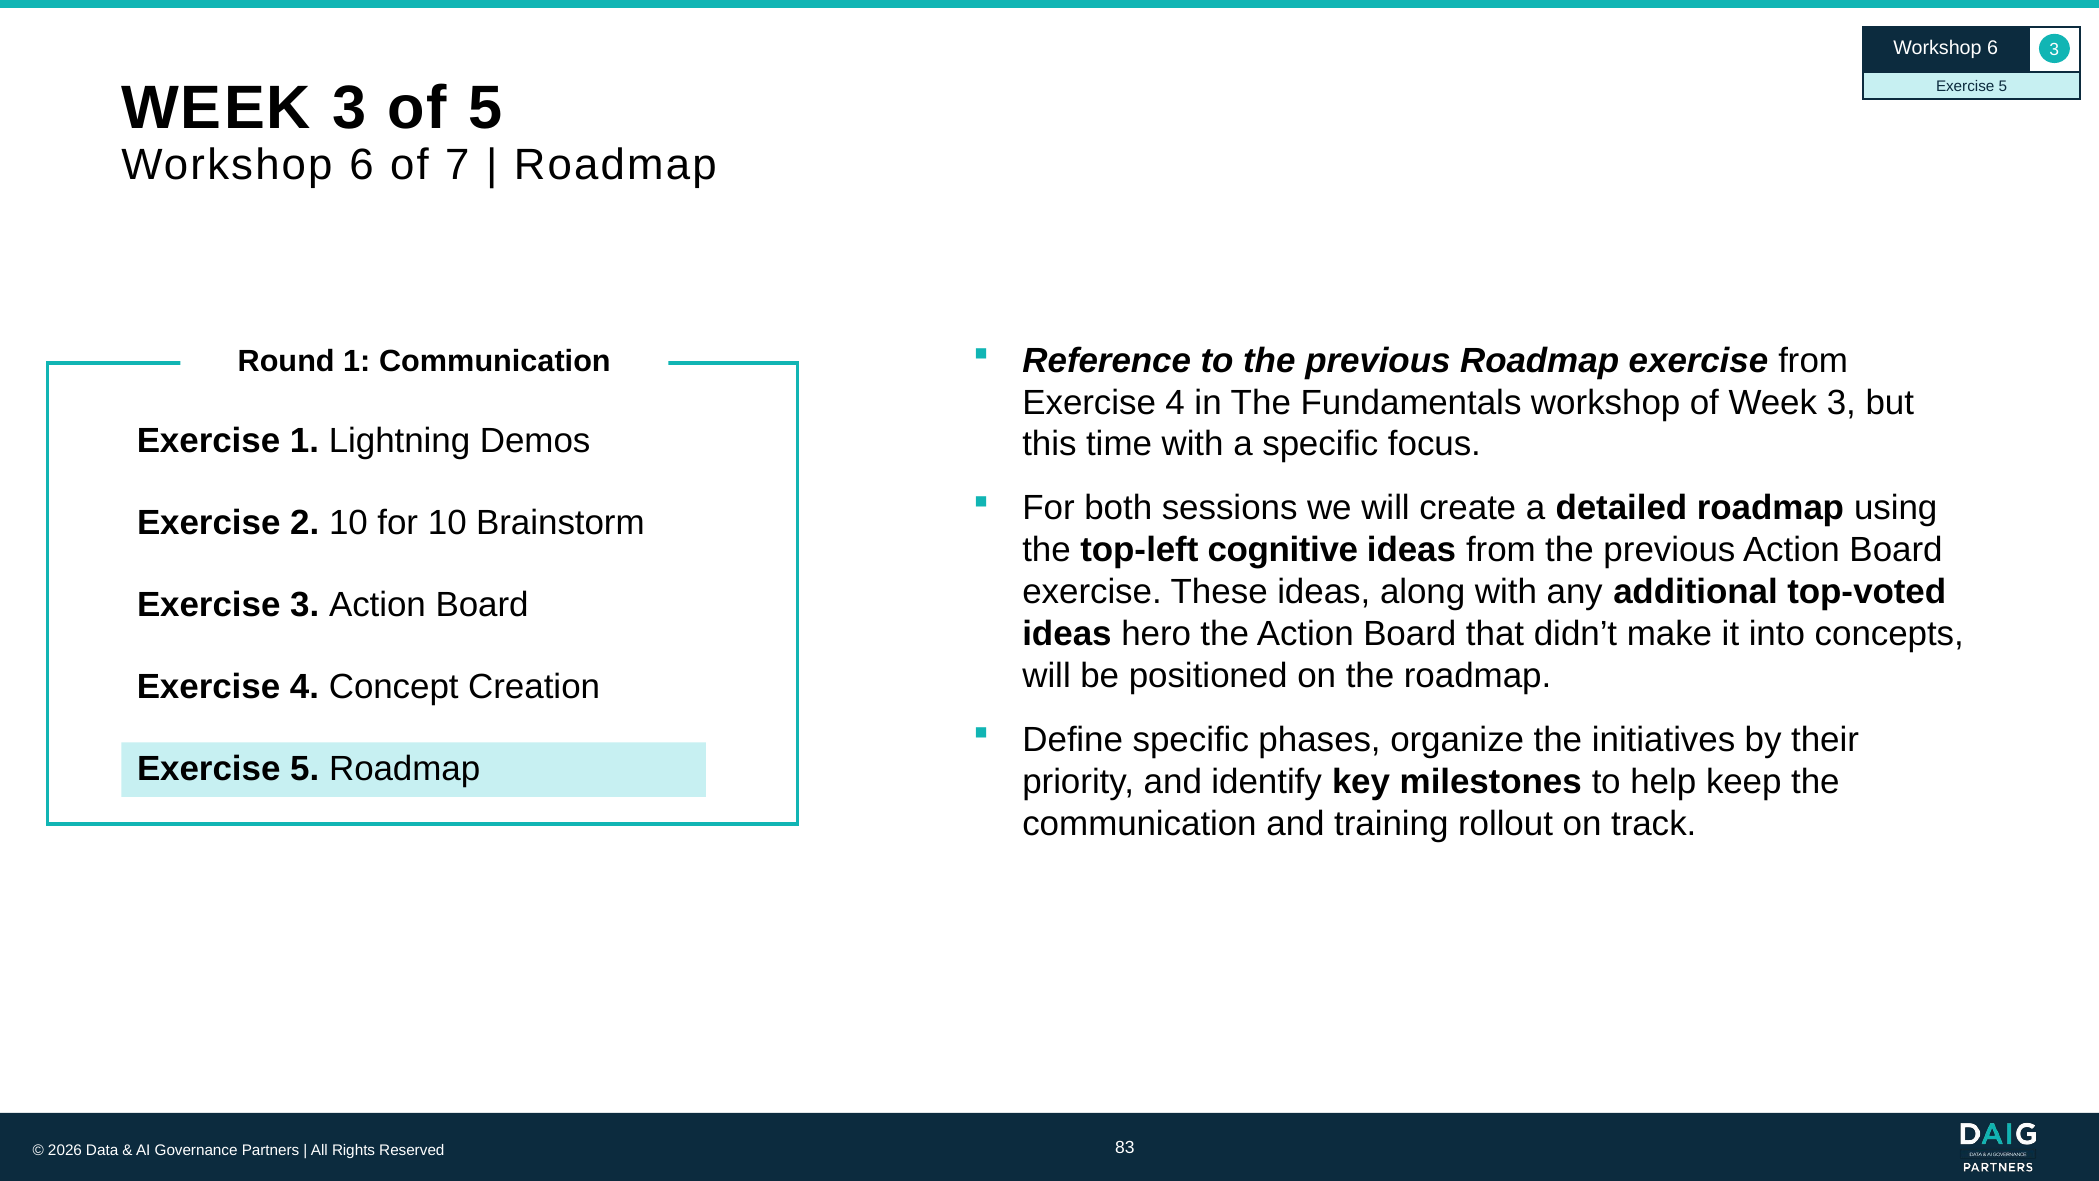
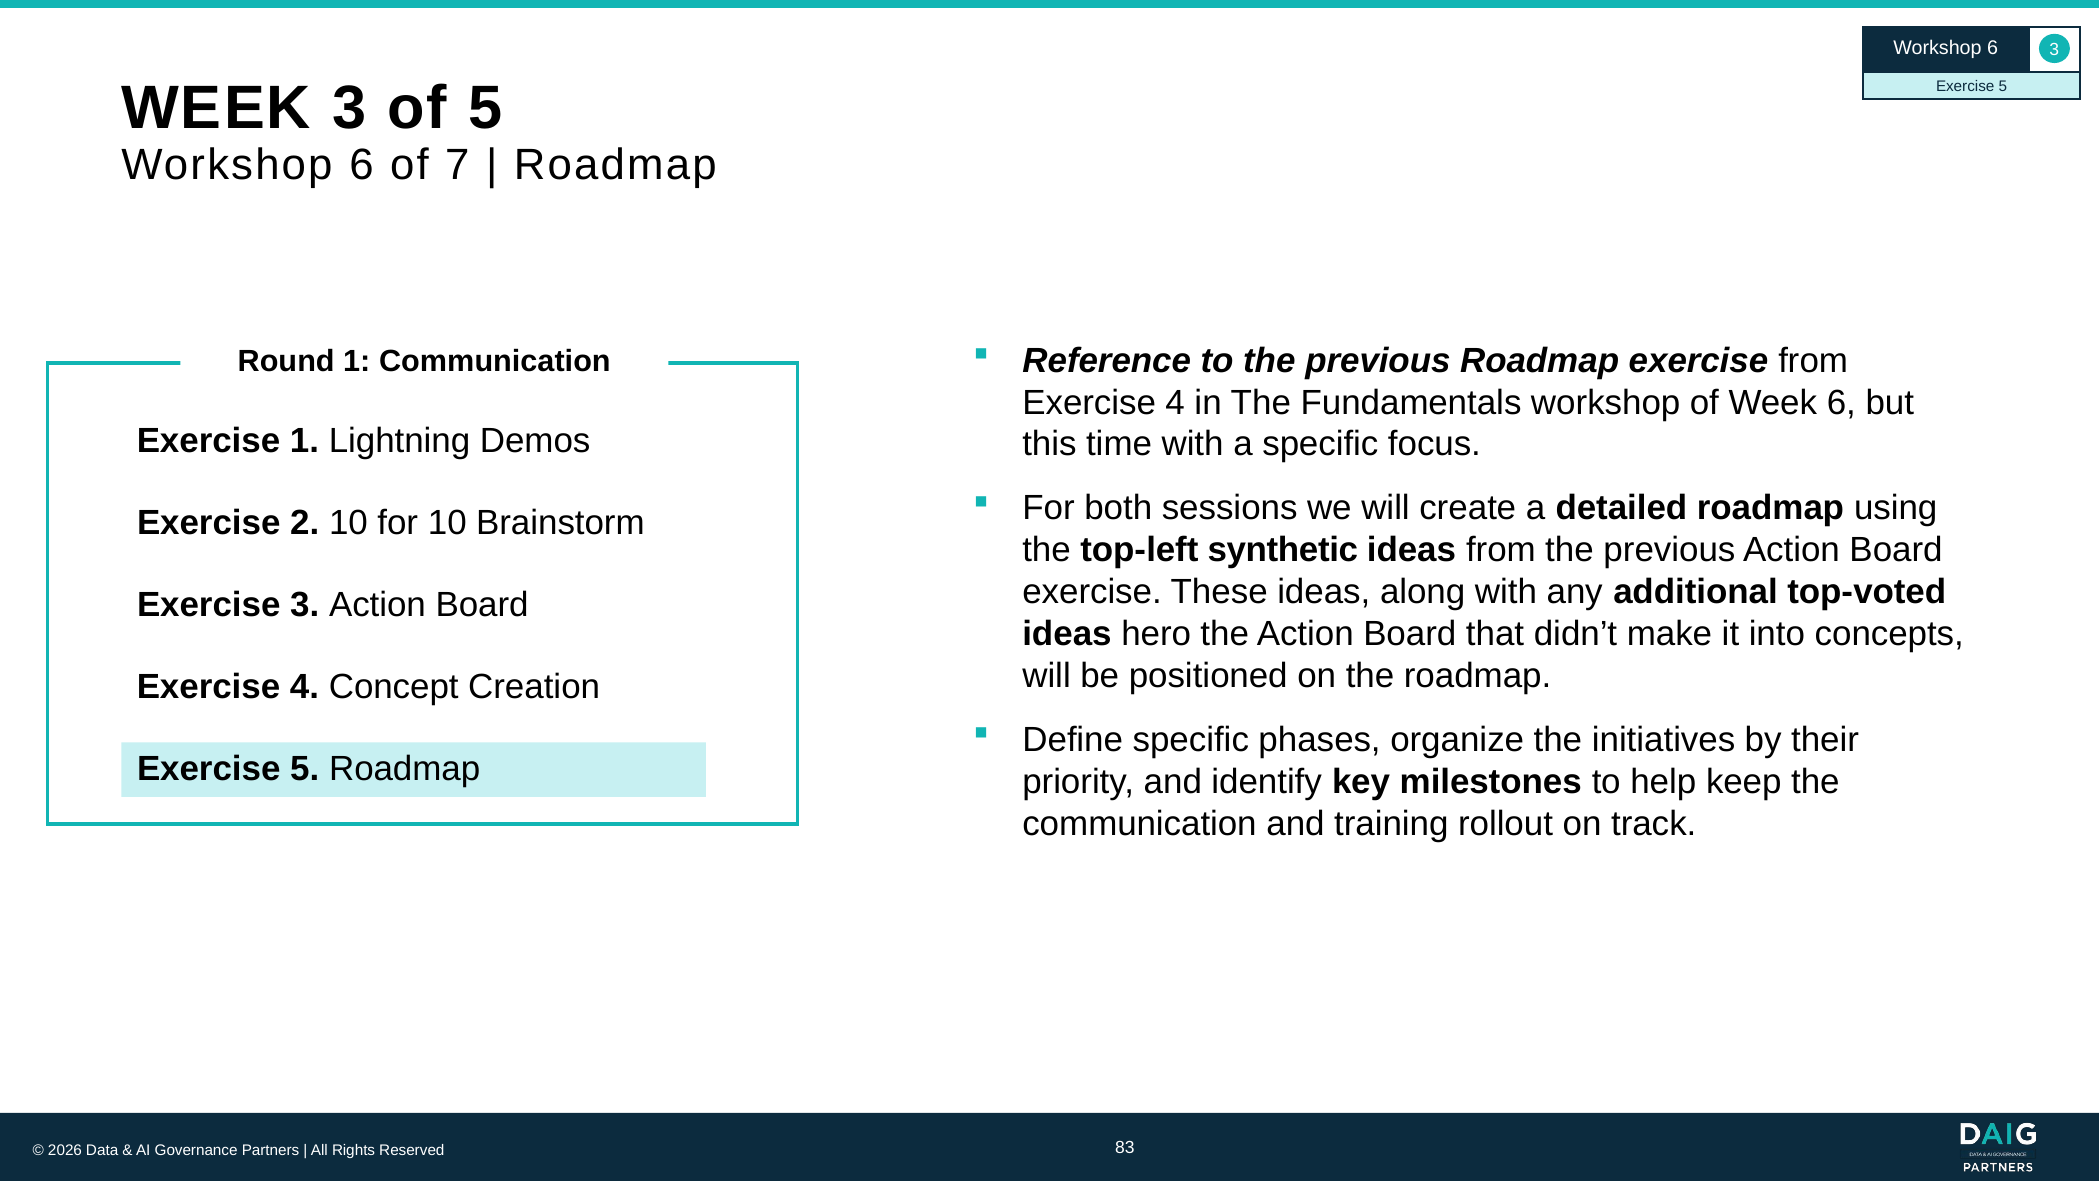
of Week 3: 3 -> 6 (1841, 402)
cognitive: cognitive -> synthetic (1283, 550)
